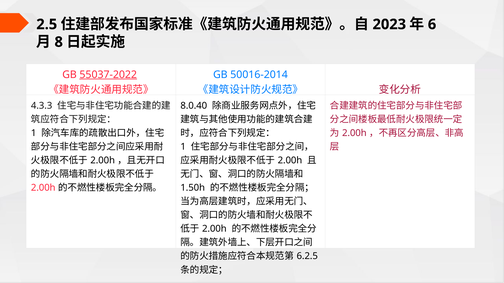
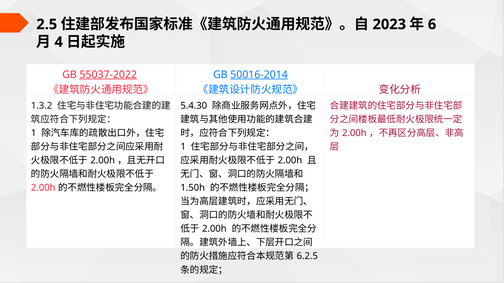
8: 8 -> 4 (59, 42)
50016-2014 underline: none -> present (259, 75)
4.3.3: 4.3.3 -> 1.3.2 (42, 106)
8.0.40: 8.0.40 -> 5.4.30 (194, 106)
